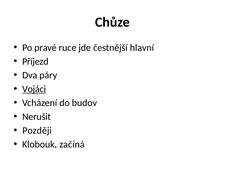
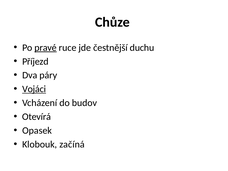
pravé underline: none -> present (46, 48)
hlavní: hlavní -> duchu (142, 48)
Nerušit: Nerušit -> Otevírá (37, 117)
Později: Později -> Opasek (37, 131)
